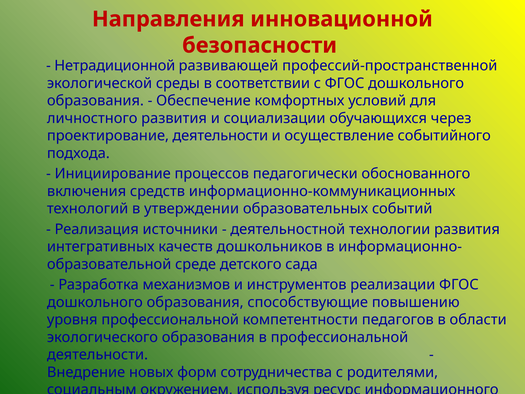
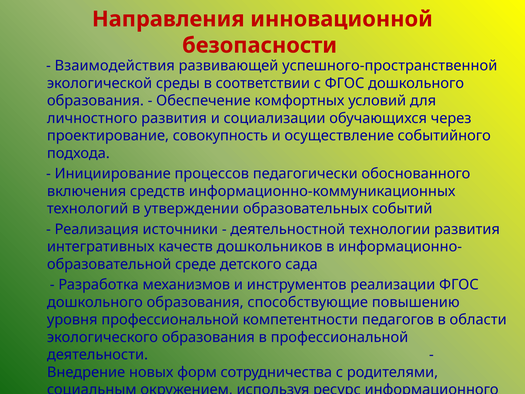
Нетрадиционной: Нетрадиционной -> Взаимодействия (115, 66)
профессий-пространственной: профессий-пространственной -> успешного-пространственной (390, 66)
проектирование деятельности: деятельности -> совокупность (220, 136)
